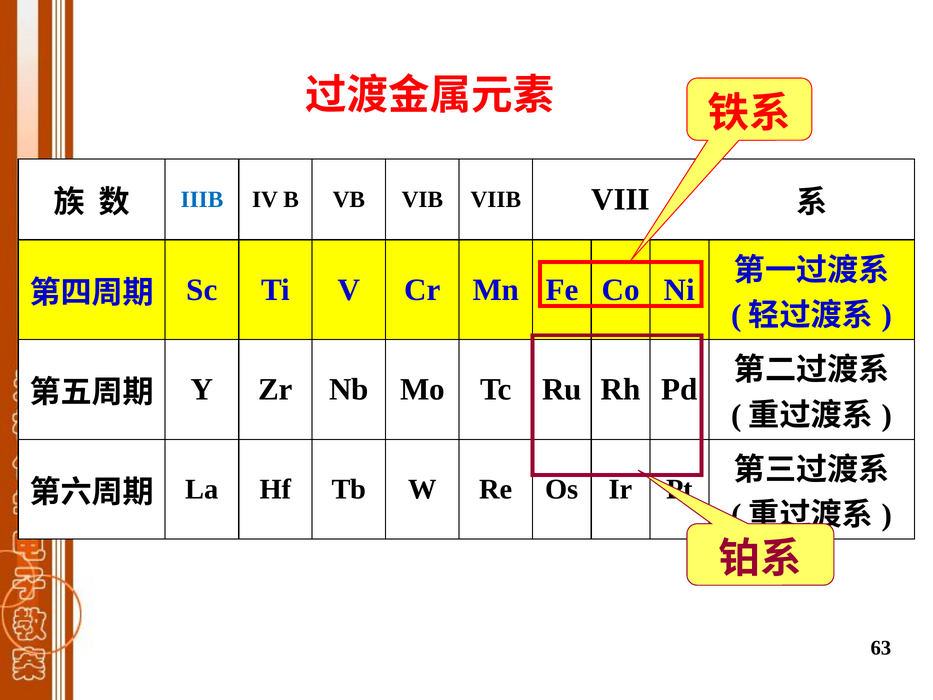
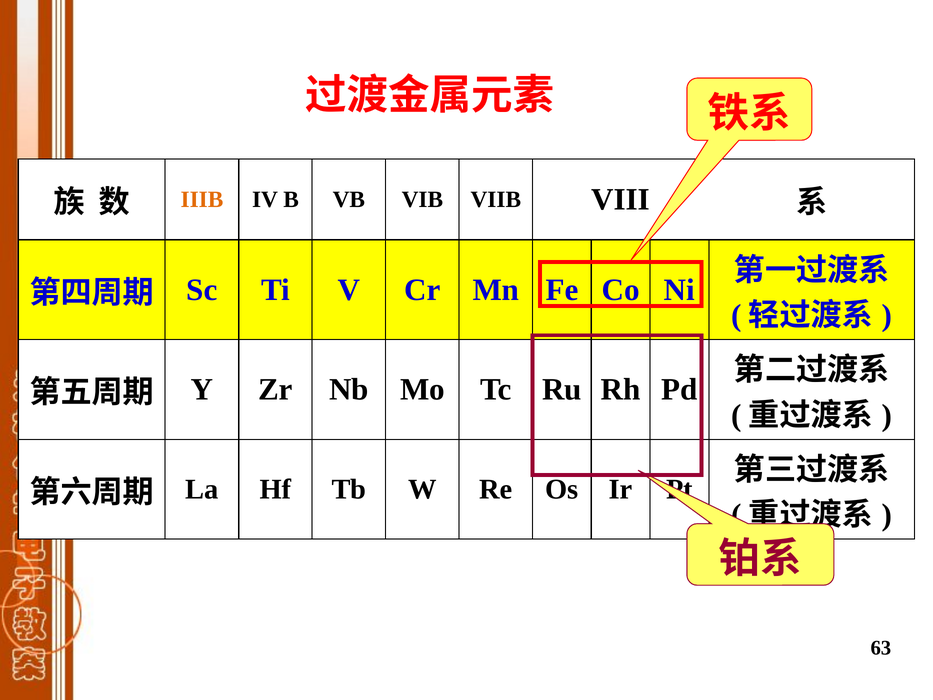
IIIB colour: blue -> orange (202, 200)
